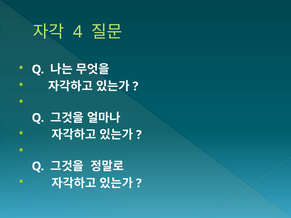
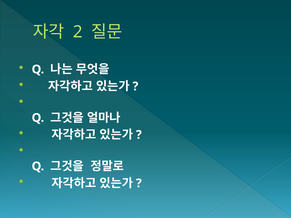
4: 4 -> 2 (78, 32)
